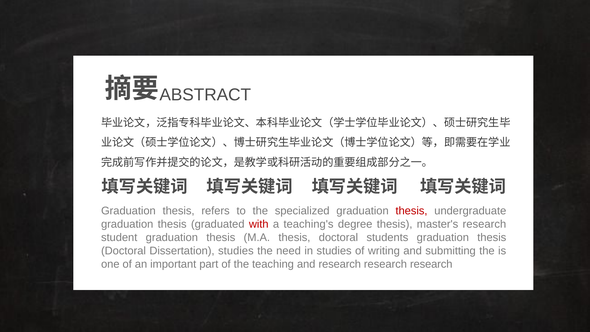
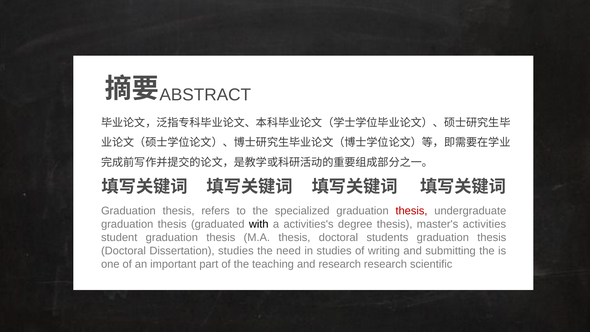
with colour: red -> black (259, 224)
teaching's: teaching's -> activities's (309, 224)
master's research: research -> activities (484, 224)
research: research -> scientific (431, 264)
